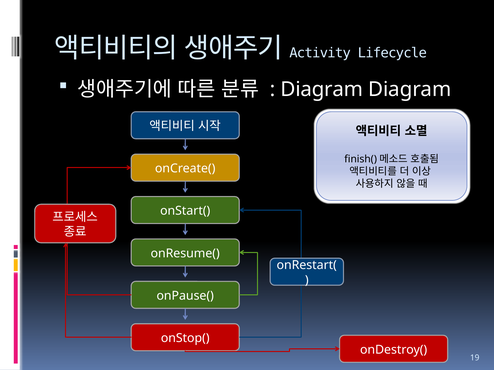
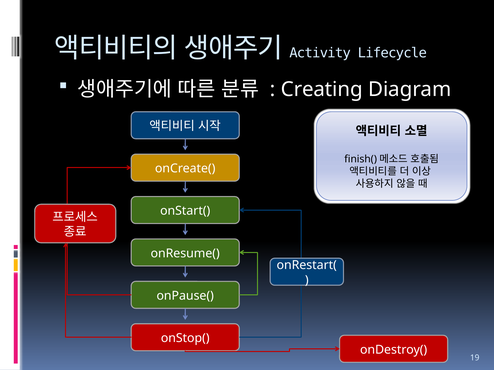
Diagram: Diagram -> Creating (322, 90)
